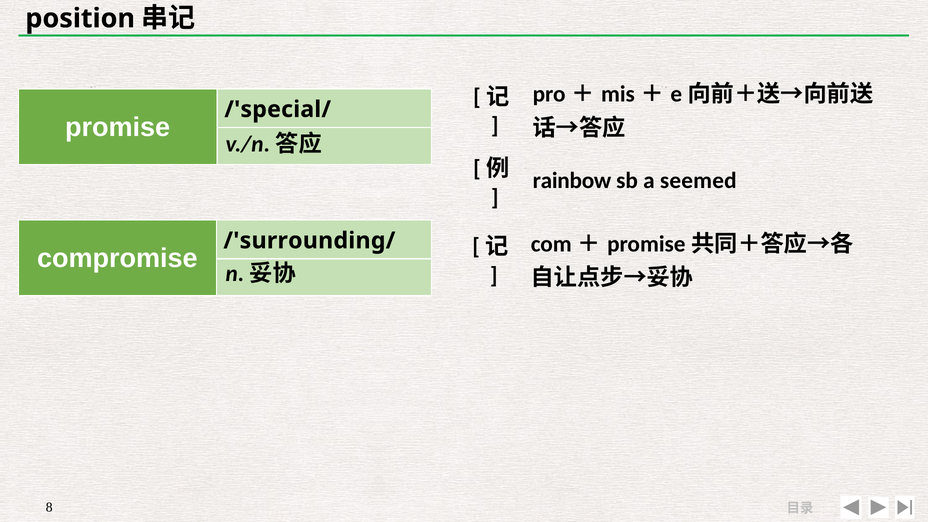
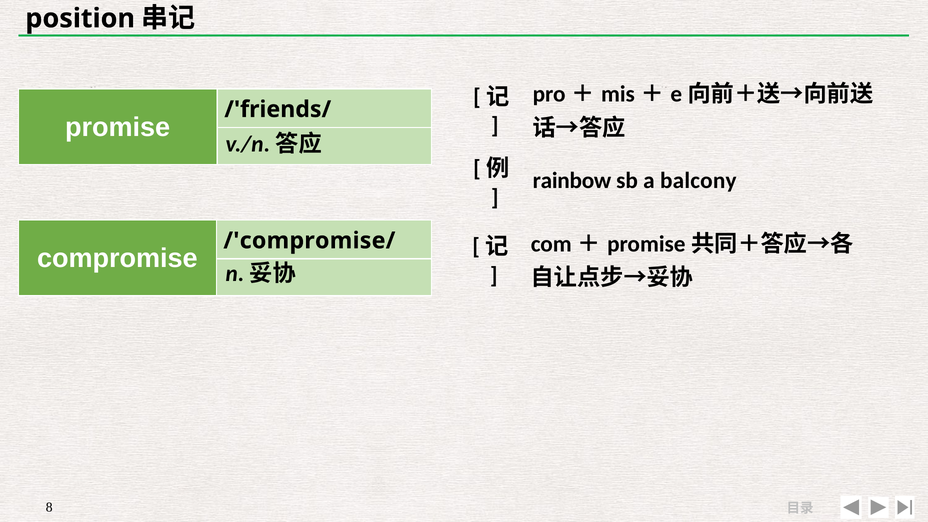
/'special/: /'special/ -> /'friends/ (278, 109)
seemed: seemed -> balcony (698, 181)
/'surrounding/: /'surrounding/ -> /'compromise/ (309, 241)
